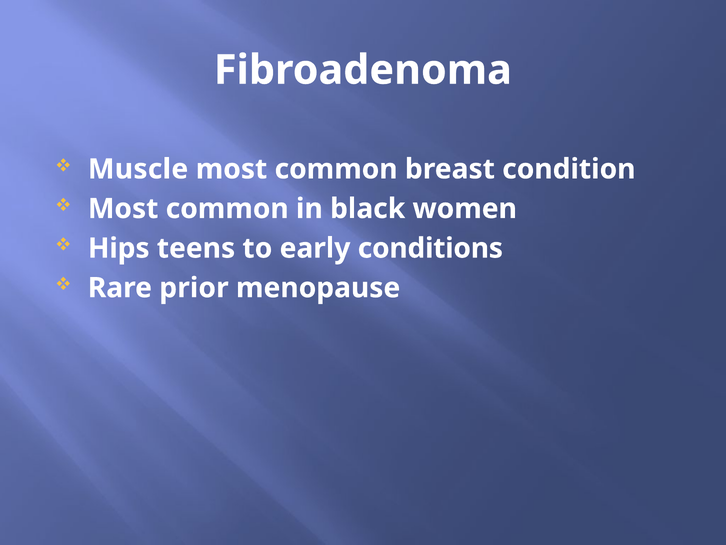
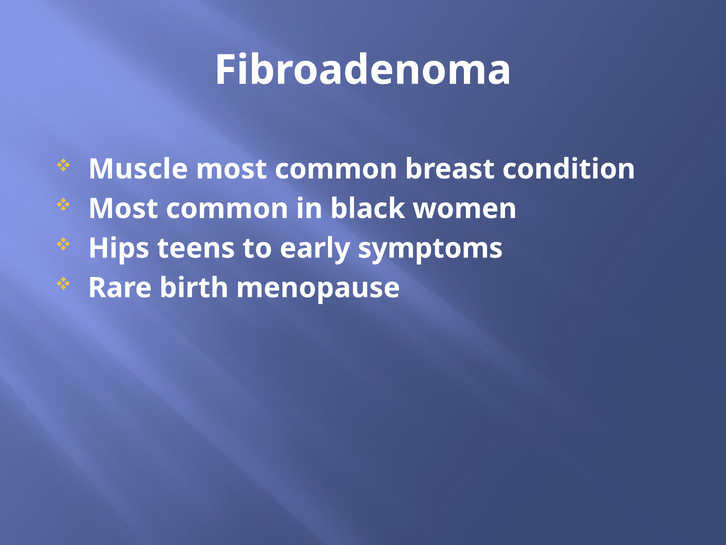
conditions: conditions -> symptoms (430, 248)
prior: prior -> birth (194, 288)
